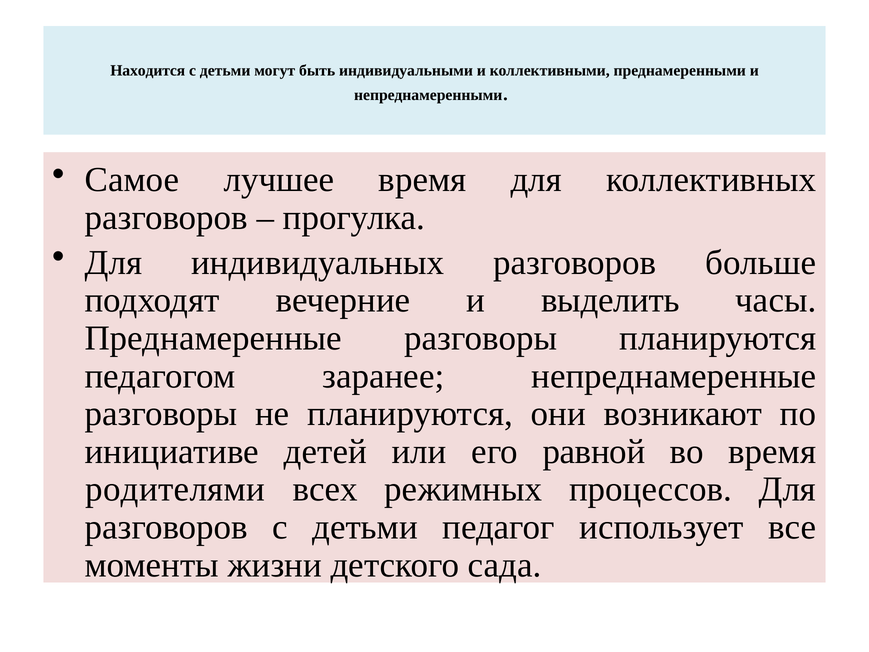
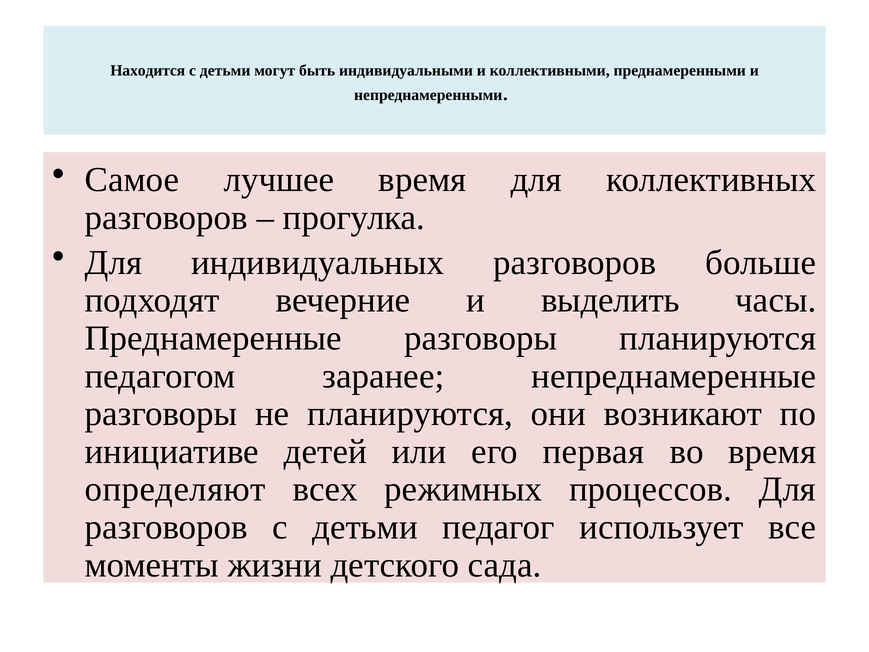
равной: равной -> первая (594, 451)
родителями: родителями -> определяют (175, 489)
